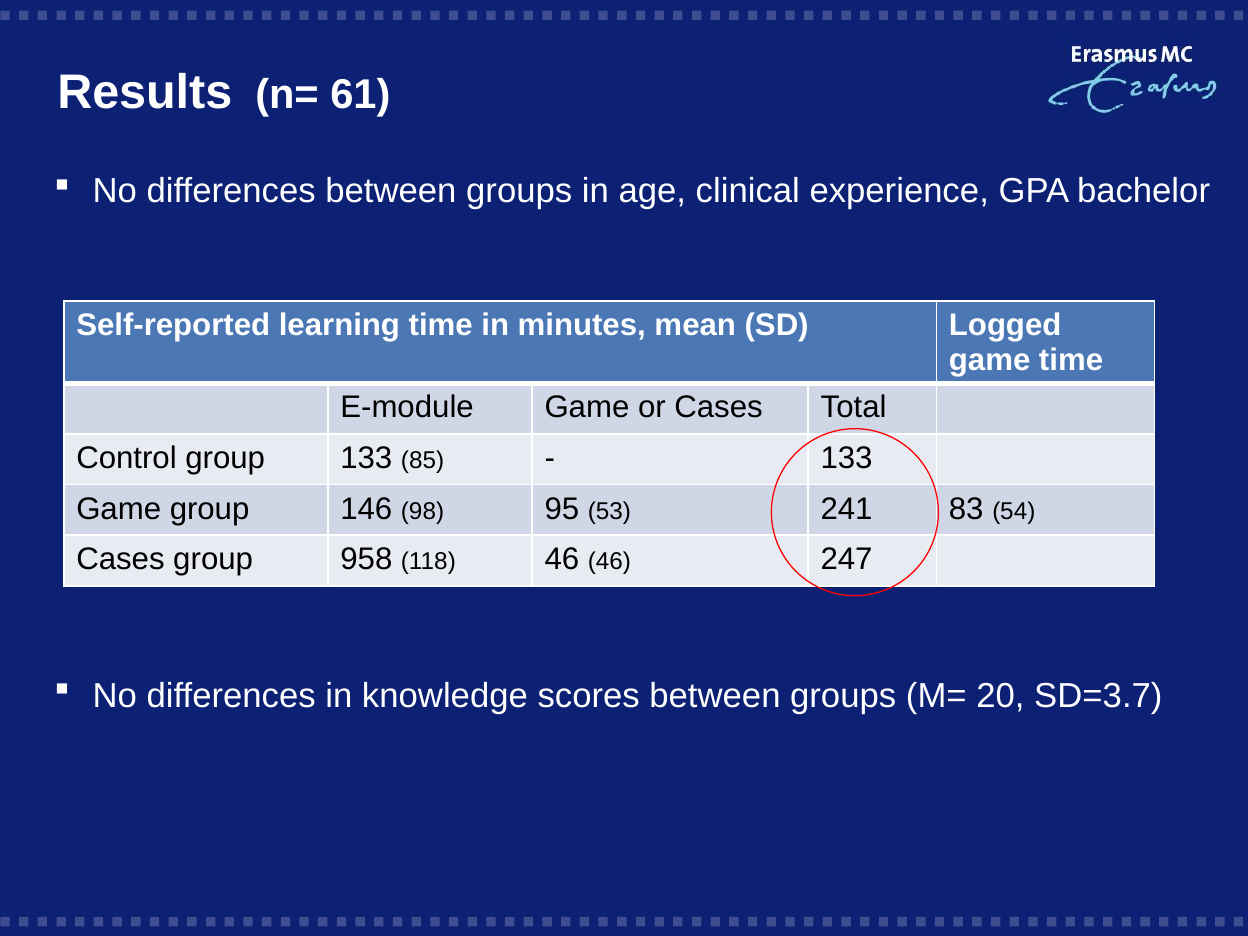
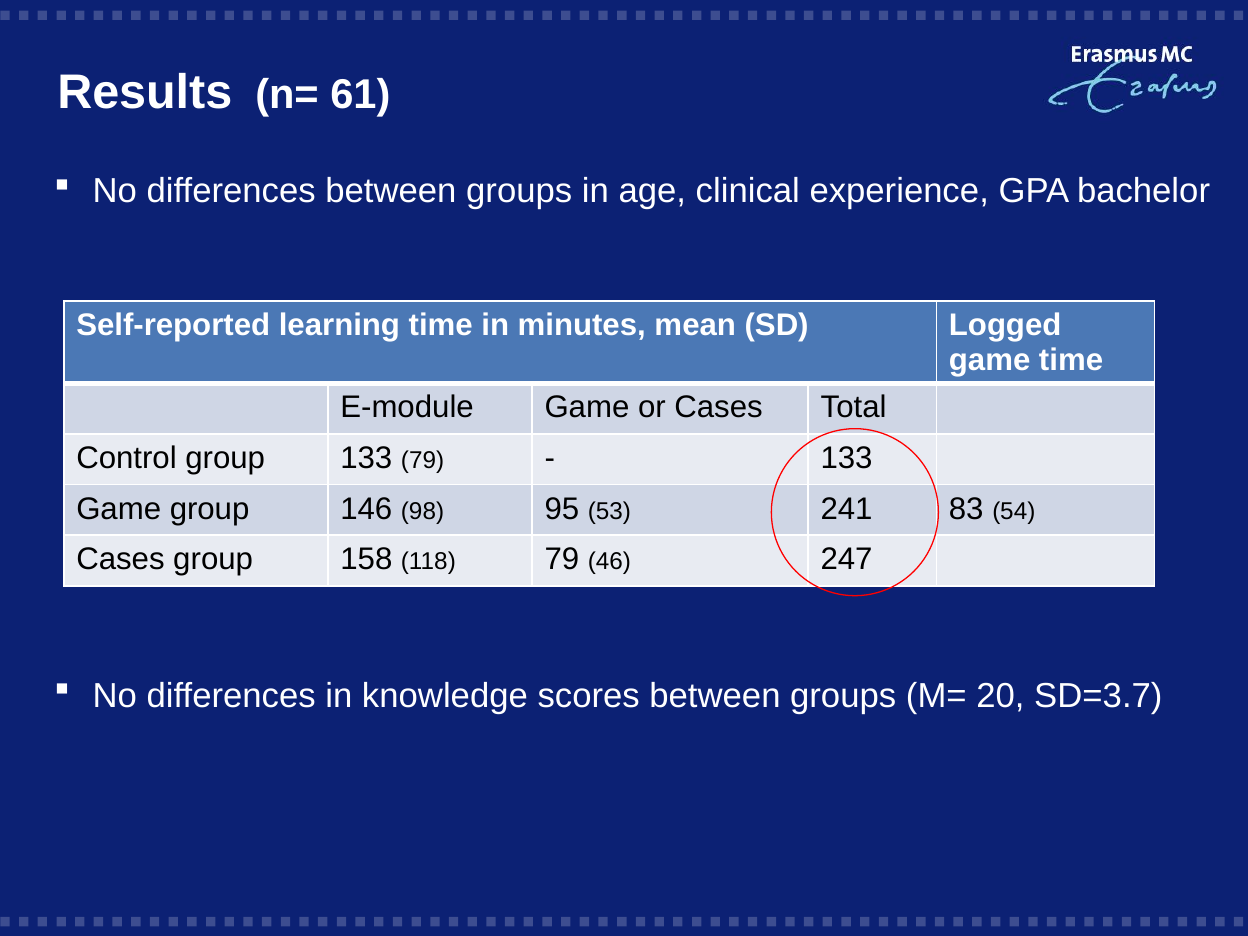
133 85: 85 -> 79 (423, 460)
958: 958 -> 158 (366, 559)
118 46: 46 -> 79 (562, 559)
